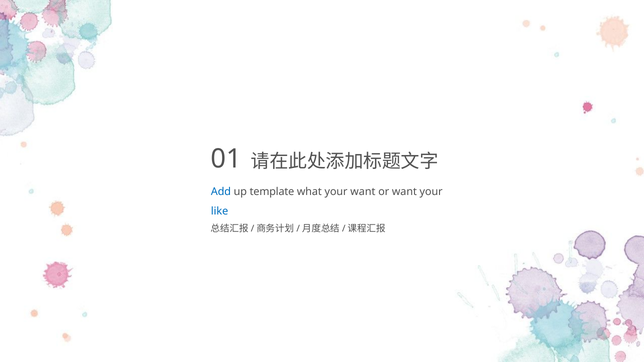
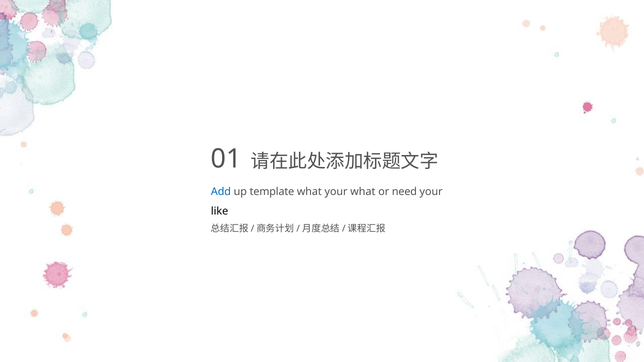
your want: want -> what (363, 192)
or want: want -> need (404, 192)
like colour: blue -> black (220, 211)
